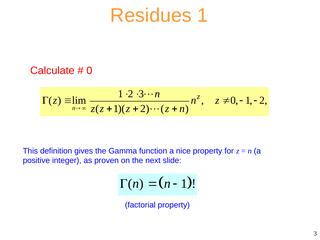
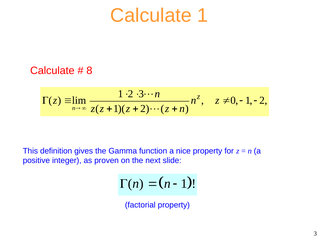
Residues: Residues -> Calculate (151, 16)
0: 0 -> 8 (89, 71)
